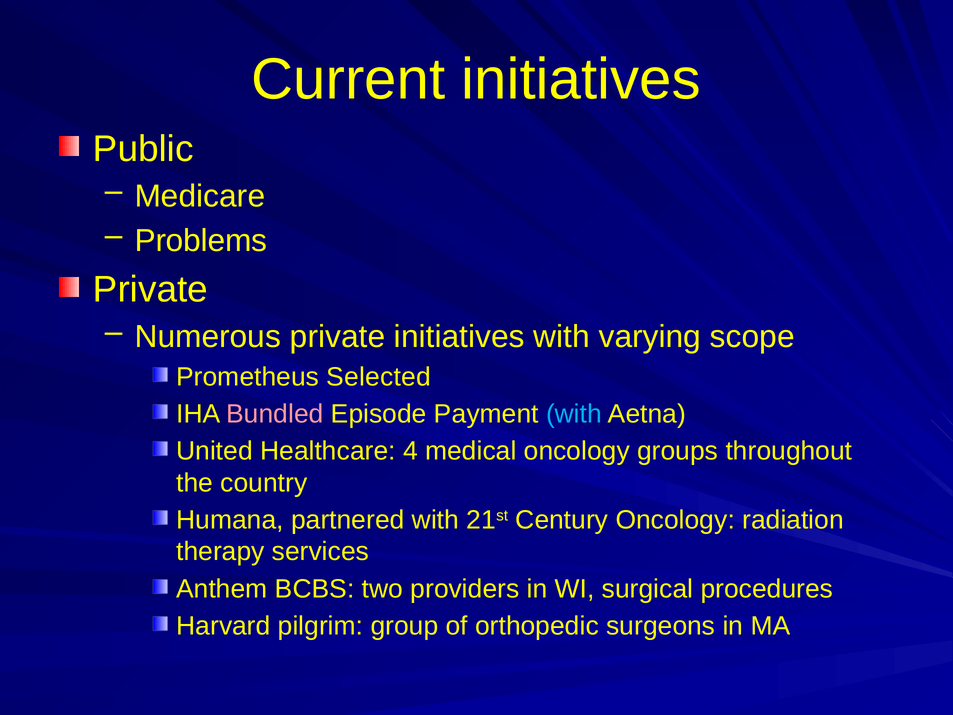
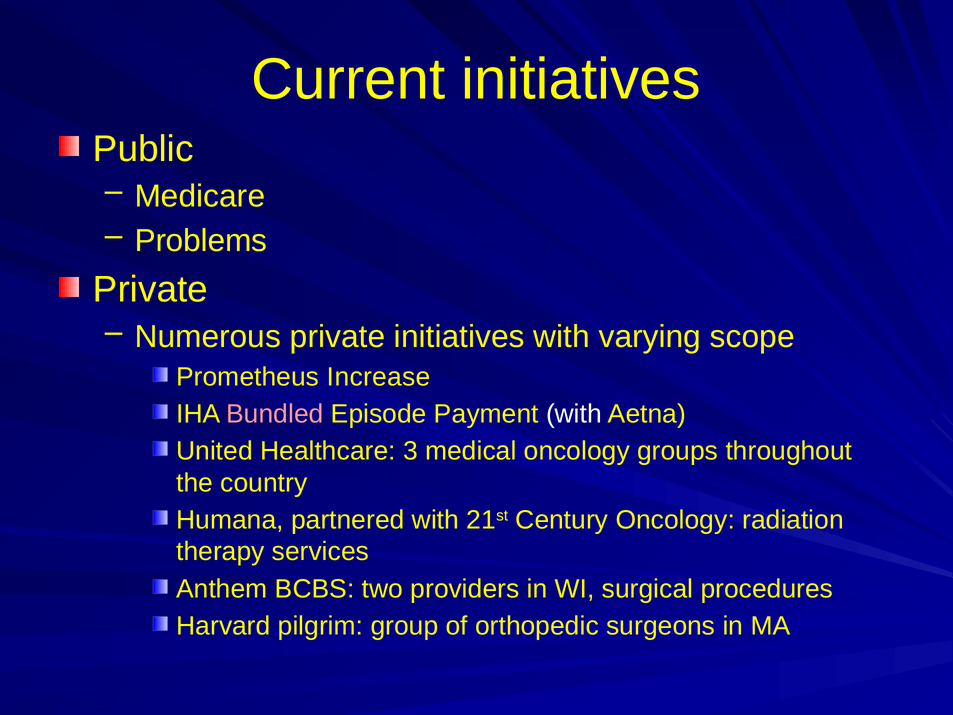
Selected: Selected -> Increase (379, 377)
with colour: light blue -> white (574, 414)
4: 4 -> 3 (410, 451)
